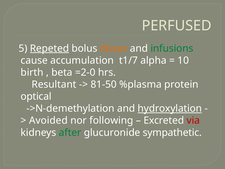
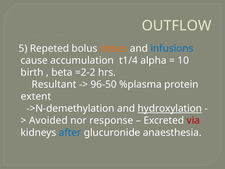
PERFUSED: PERFUSED -> OUTFLOW (177, 26)
Repeted underline: present -> none (49, 48)
infusions colour: green -> blue (172, 48)
t1/7: t1/7 -> t1/4 (128, 60)
=2-0: =2-0 -> =2-2 (85, 72)
81-50: 81-50 -> 96-50 (104, 84)
optical: optical -> extent (36, 96)
following: following -> response (111, 120)
after colour: green -> blue (70, 132)
sympathetic: sympathetic -> anaesthesia (172, 132)
